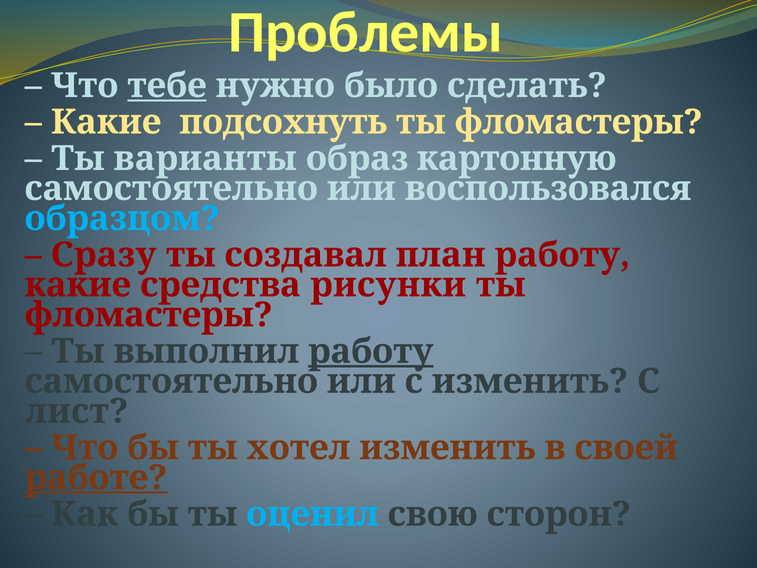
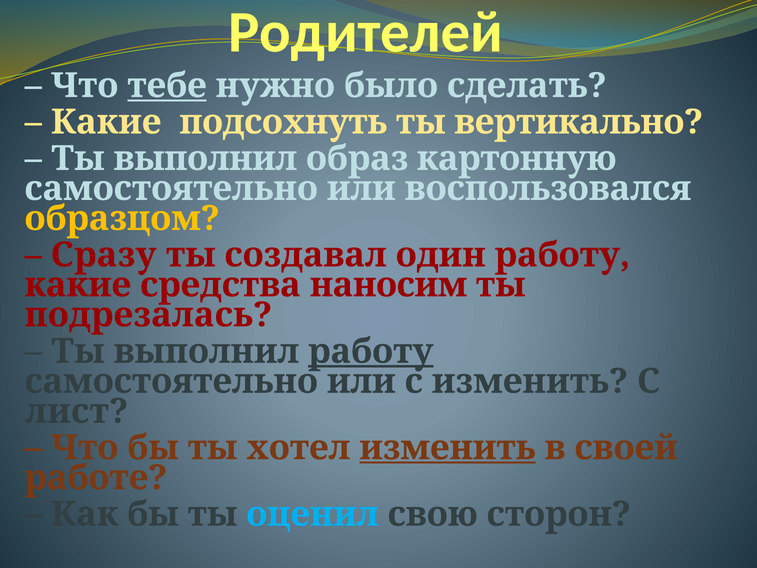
Проблемы: Проблемы -> Родителей (366, 32)
фломастеры: фломастеры -> вертикально (579, 122)
варианты: варианты -> выполнил (205, 158)
образцом colour: light blue -> yellow (122, 218)
план: план -> один (441, 255)
рисунки: рисунки -> наносим (389, 285)
фломастеры: фломастеры -> подрезалась (148, 315)
изменить underline: none -> present (447, 448)
работе underline: present -> none (96, 478)
